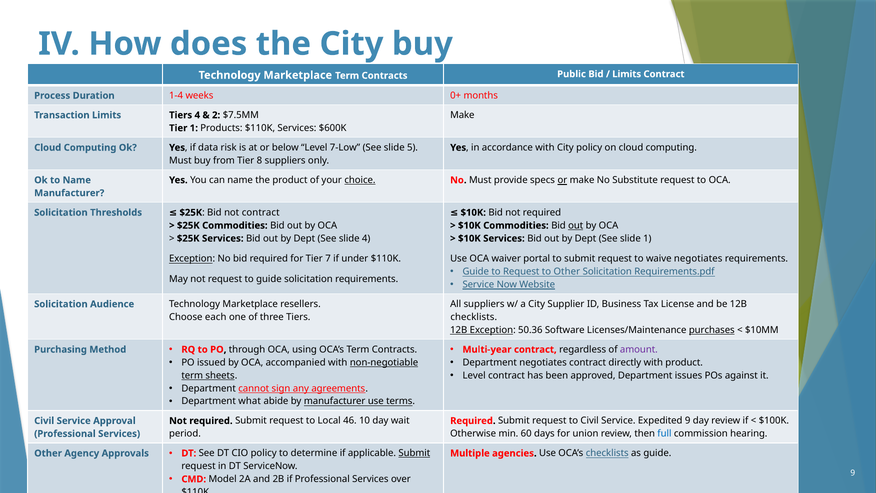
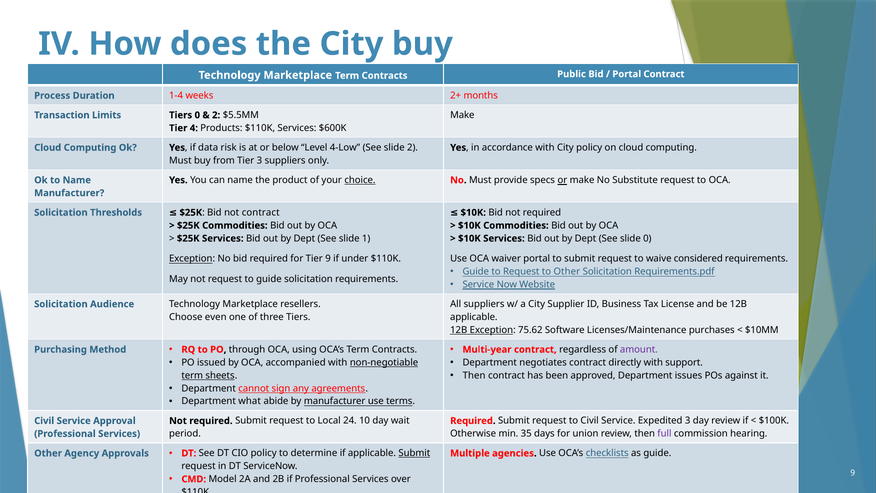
Limits: Limits -> Portal (627, 74)
0+: 0+ -> 2+ (456, 96)
Tiers 4: 4 -> 0 (197, 115)
$7.5MM: $7.5MM -> $5.5MM (241, 115)
Tier 1: 1 -> 4 (194, 128)
7-Low: 7-Low -> 4-Low (345, 148)
slide 5: 5 -> 2 (412, 148)
Tier 8: 8 -> 3 (259, 160)
out underline: present -> none (576, 225)
slide 4: 4 -> 1 (366, 238)
slide 1: 1 -> 0 (647, 238)
Tier 7: 7 -> 9 (328, 259)
waive negotiates: negotiates -> considered (698, 259)
Choose each: each -> even (216, 317)
checklists: checklists -> applicable (474, 317)
50.36: 50.36 -> 75.62 (530, 330)
purchases underline: present -> none (712, 330)
with product: product -> support (684, 362)
Level: Level -> Then (474, 375)
46: 46 -> 24 (350, 421)
Expedited 9: 9 -> 3 (688, 421)
60: 60 -> 35 (526, 434)
full colour: blue -> purple (664, 434)
